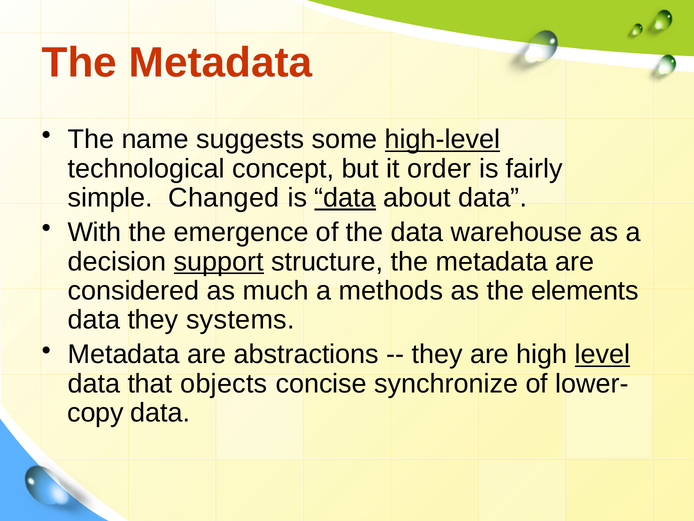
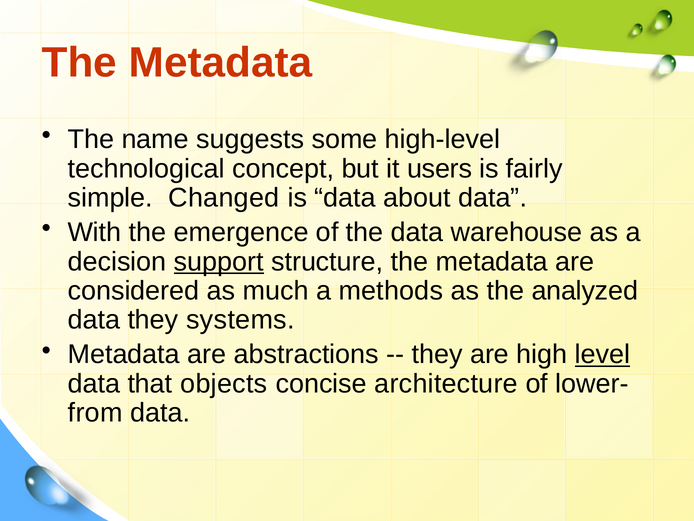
high-level underline: present -> none (443, 139)
order: order -> users (440, 168)
data underline: present -> none (345, 198)
elements: elements -> analyzed (585, 291)
synchronize: synchronize -> architecture (446, 383)
copy: copy -> from (95, 413)
